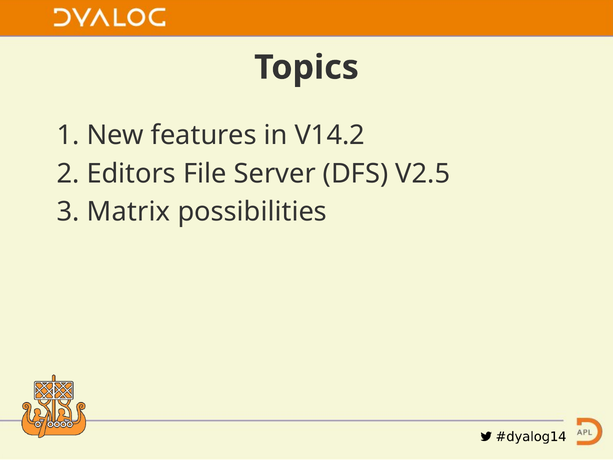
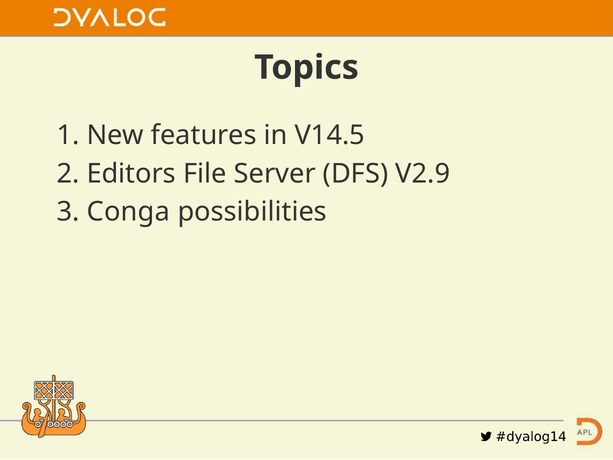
V14.2: V14.2 -> V14.5 (330, 135)
V2.5: V2.5 -> V2.9 (423, 173)
Matrix: Matrix -> Conga (128, 212)
